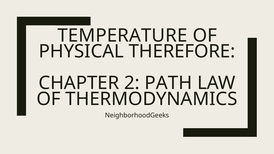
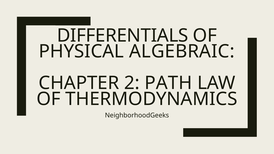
TEMPERATURE: TEMPERATURE -> DIFFERENTIALS (123, 36)
THEREFORE: THEREFORE -> ALGEBRAIC (182, 51)
